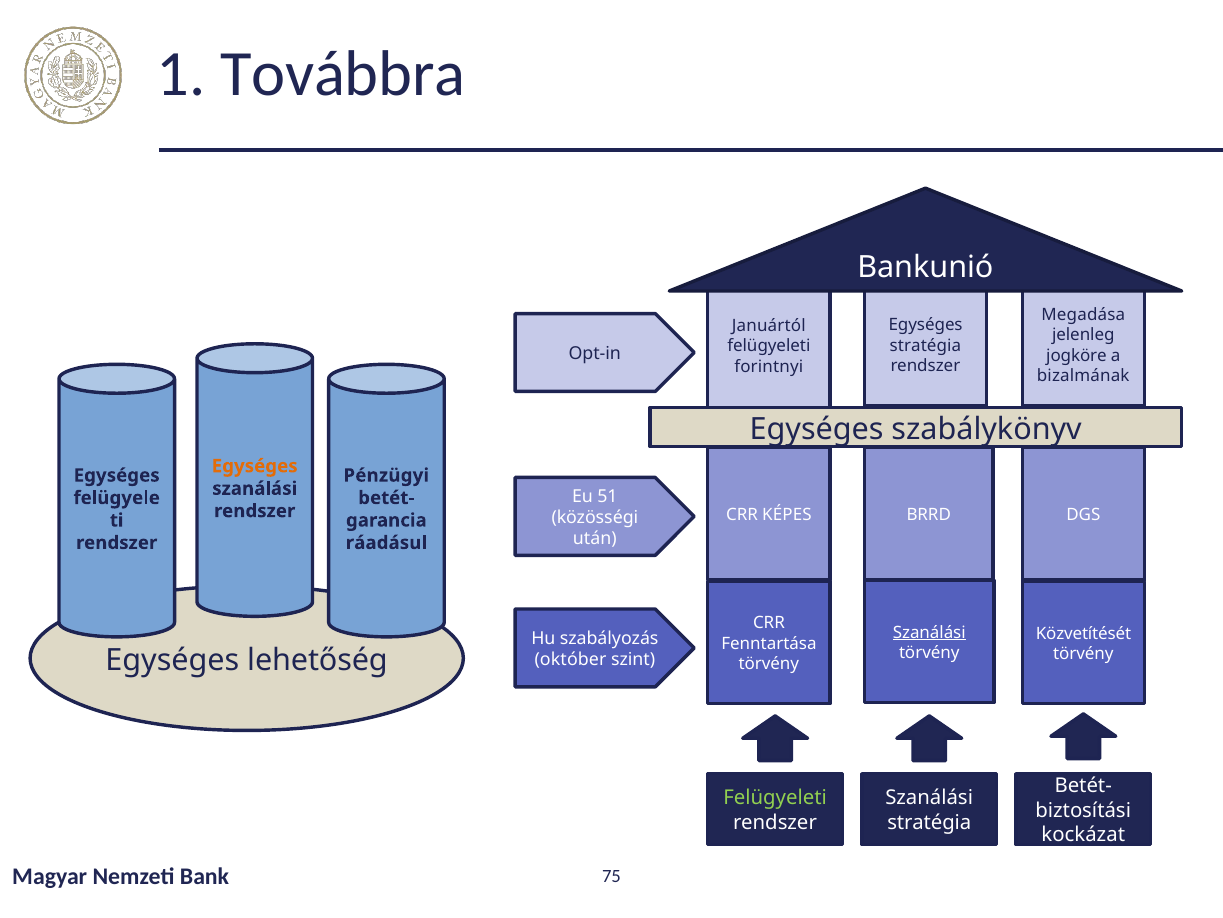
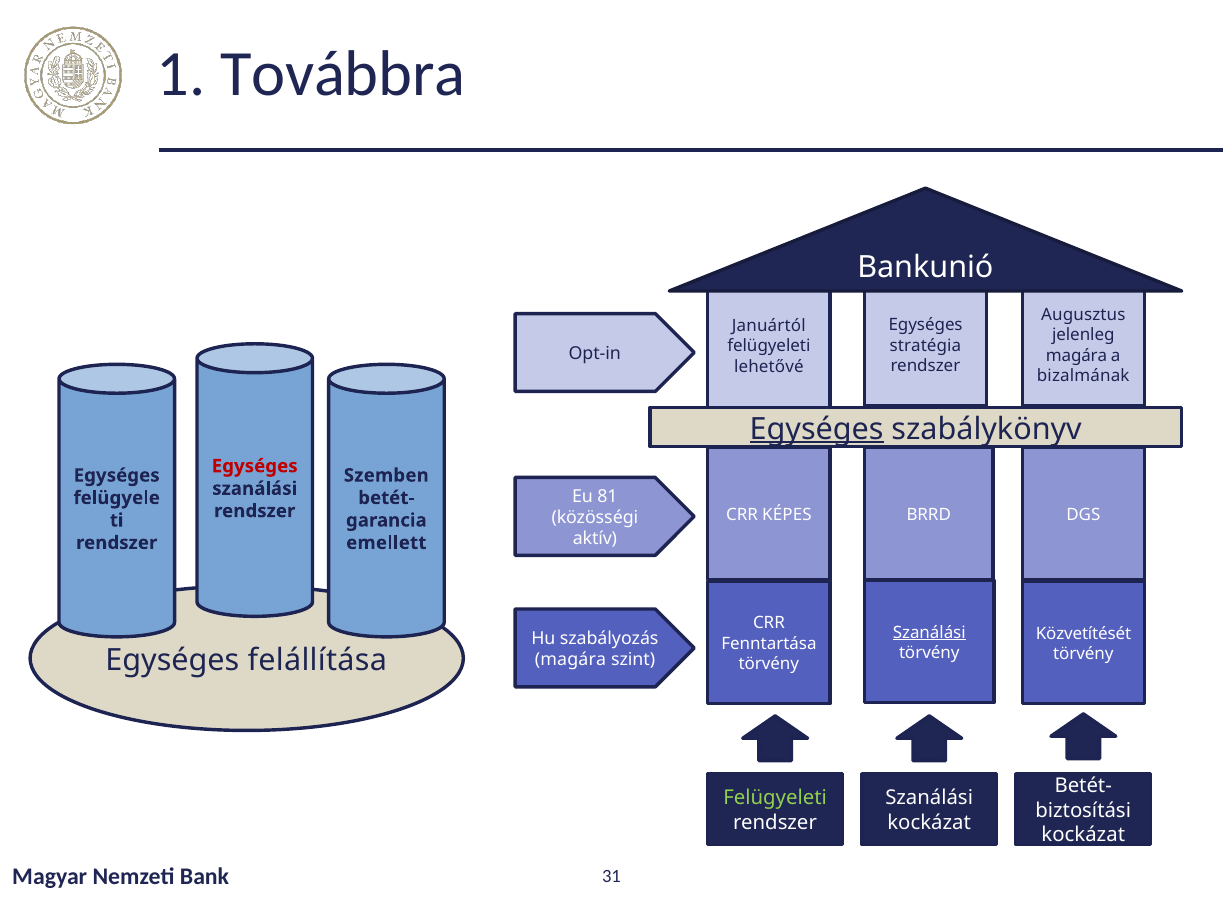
Megadása: Megadása -> Augusztus (1083, 314)
jogköre: jogköre -> magára (1077, 355)
forintnyi: forintnyi -> lehetővé (769, 366)
Egységes underline: none -> present (817, 429)
Egységes colour: orange -> red (255, 466)
Pénzügyi: Pénzügyi -> Szemben (386, 475)
51: 51 -> 81 (607, 496)
után: után -> aktív (595, 539)
ráadásul: ráadásul -> emellett (386, 542)
lehetőség: lehetőség -> felállítása (317, 660)
október: október -> magára (570, 659)
stratégia: stratégia -> kockázat (929, 822)
75: 75 -> 31 (611, 876)
